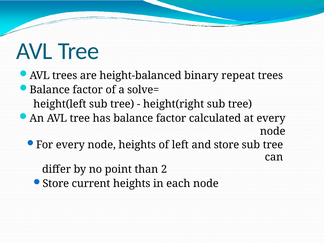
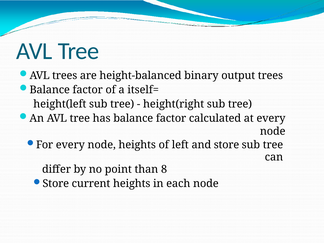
repeat: repeat -> output (238, 75)
solve=: solve= -> itself= (143, 90)
2: 2 -> 8 (164, 169)
